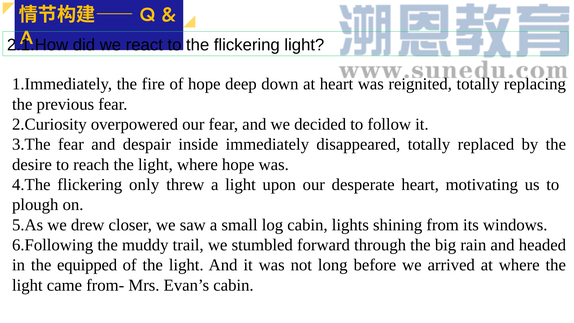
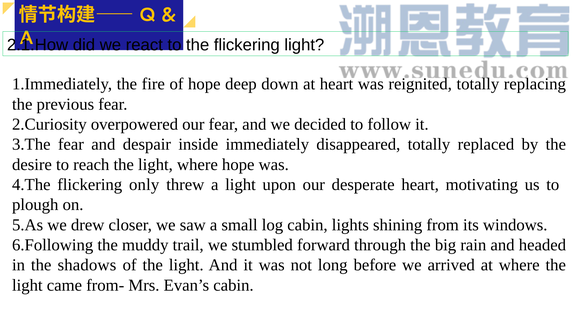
equipped: equipped -> shadows (87, 265)
